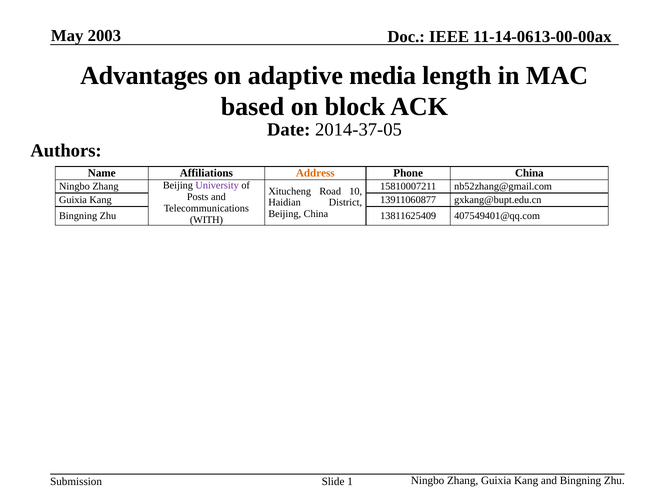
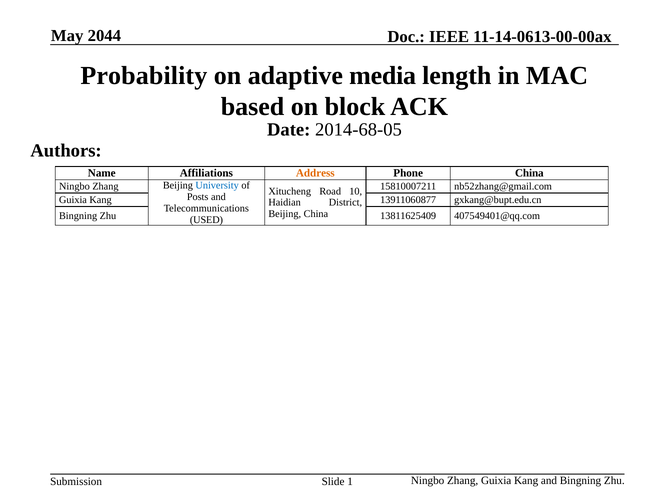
2003: 2003 -> 2044 (104, 36)
Advantages: Advantages -> Probability (144, 75)
2014-37-05: 2014-37-05 -> 2014-68-05 (358, 130)
University colour: purple -> blue (217, 185)
WITH: WITH -> USED (206, 220)
